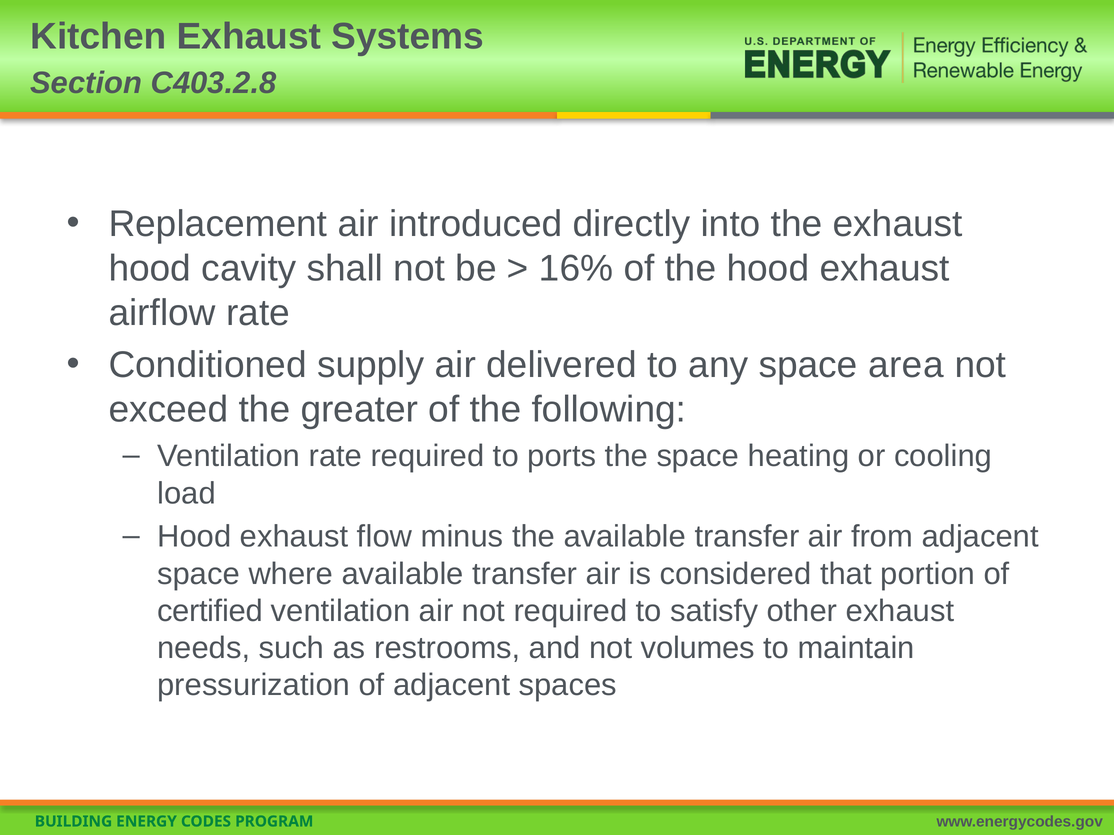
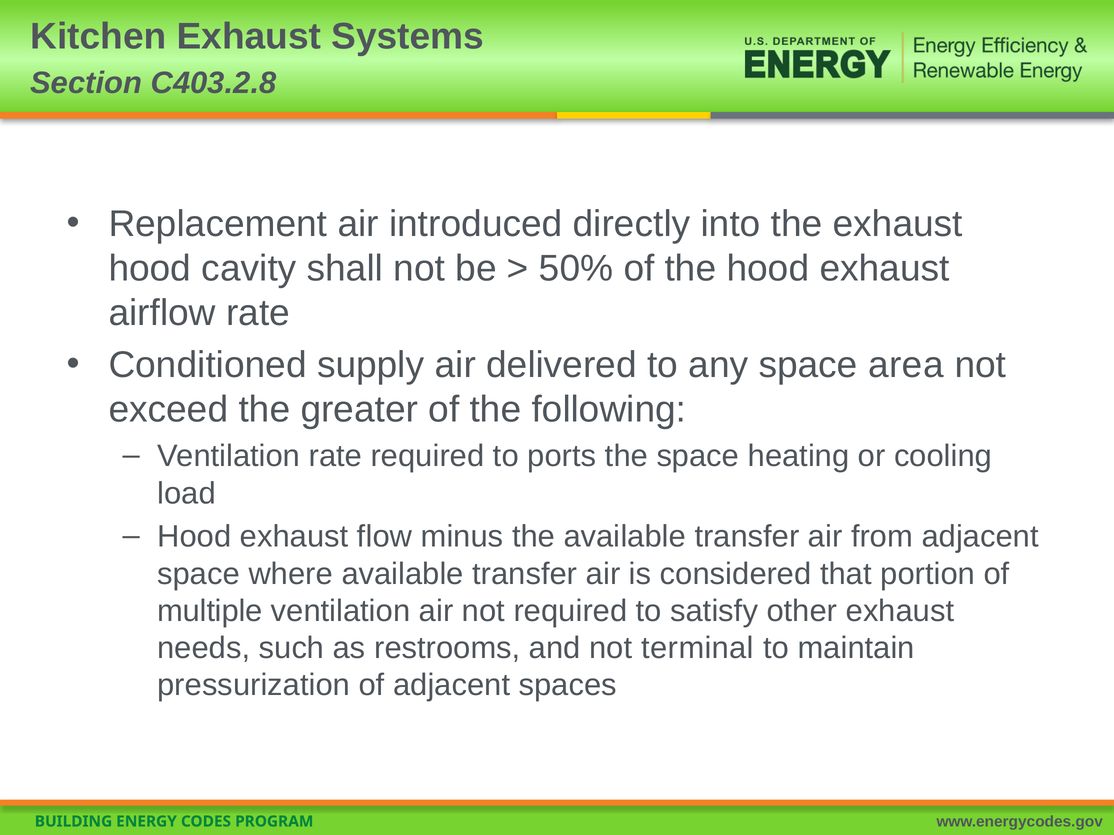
16%: 16% -> 50% (576, 269)
certified: certified -> multiple (210, 611)
volumes: volumes -> terminal (698, 648)
